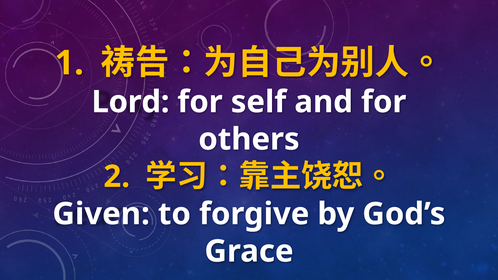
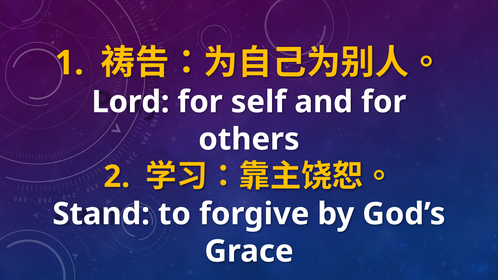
Given: Given -> Stand (101, 214)
